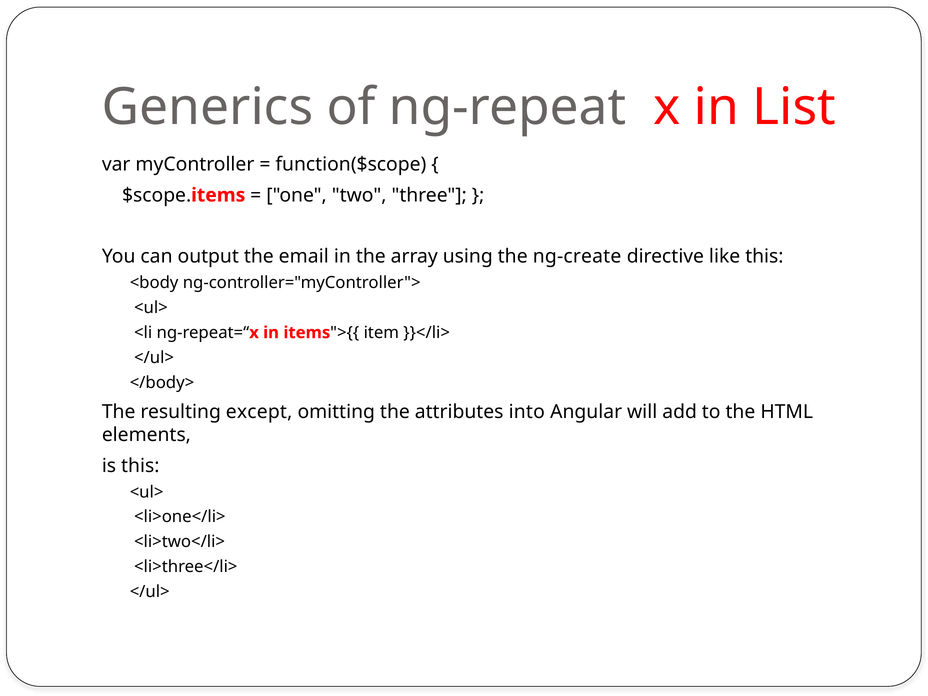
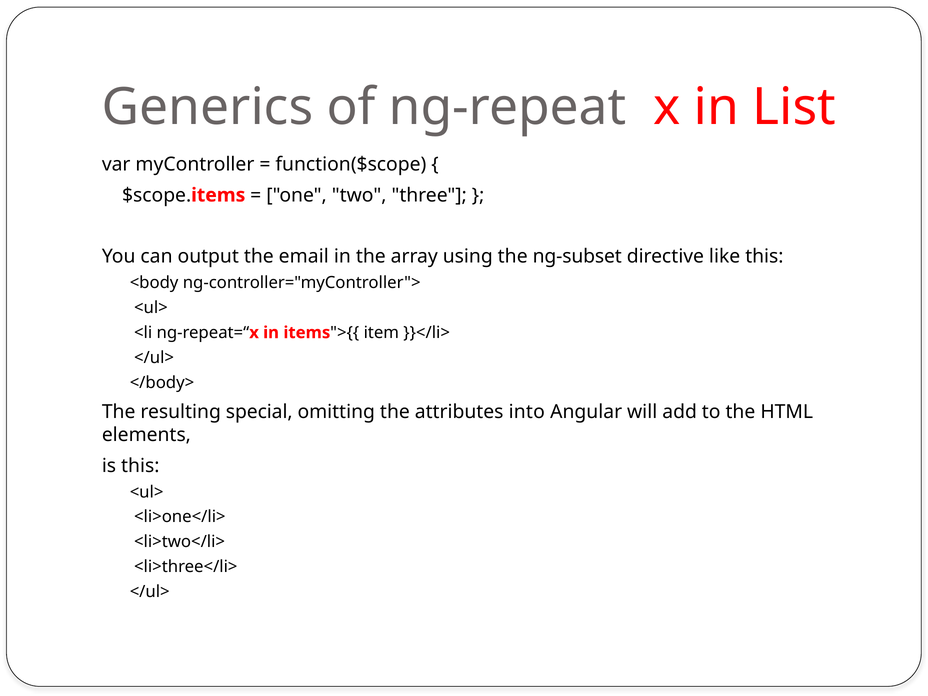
ng-create: ng-create -> ng-subset (577, 257)
except: except -> special (259, 412)
